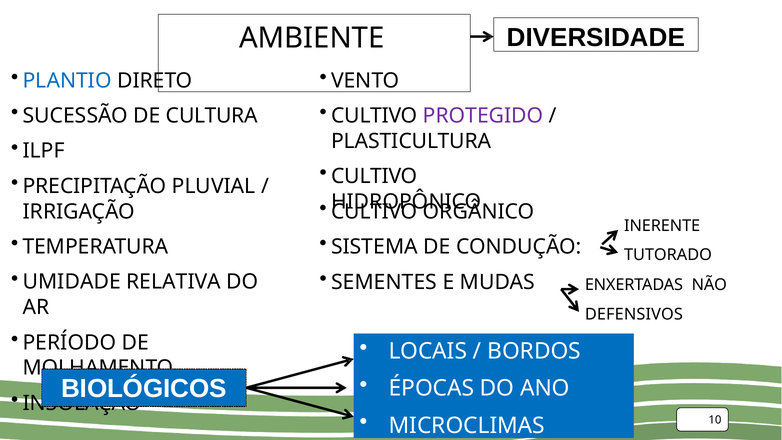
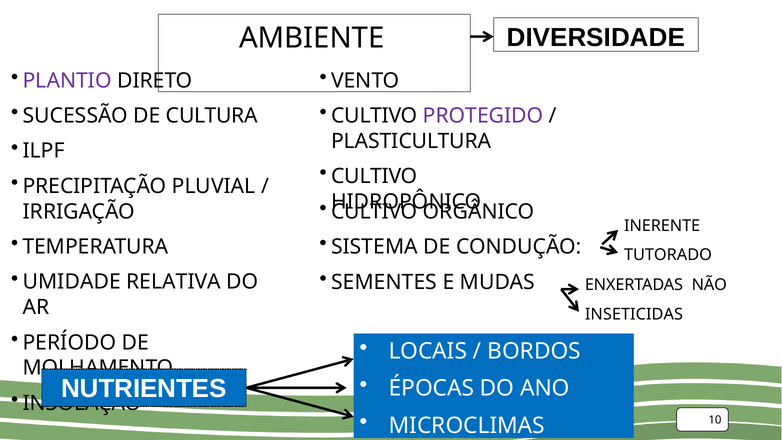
PLANTIO colour: blue -> purple (67, 81)
DEFENSIVOS: DEFENSIVOS -> INSETICIDAS (634, 314)
BIOLÓGICOS: BIOLÓGICOS -> NUTRIENTES (144, 389)
